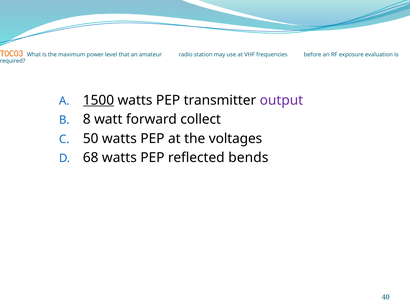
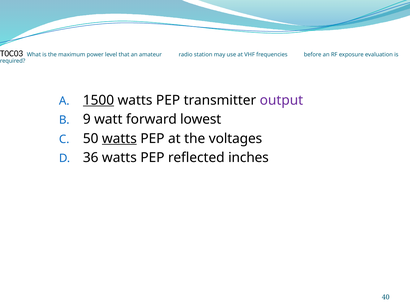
T0C03 colour: orange -> black (12, 53)
8: 8 -> 9 (87, 119)
collect: collect -> lowest (201, 119)
watts underline: none -> present (119, 138)
68: 68 -> 36 (91, 157)
bends: bends -> inches (248, 157)
